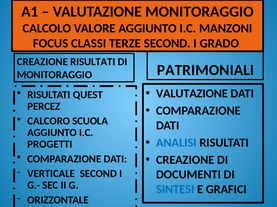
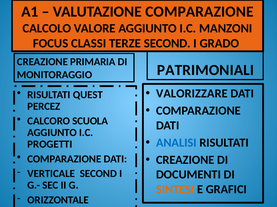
VALUTAZIONE MONITORAGGIO: MONITORAGGIO -> COMPARAZIONE (199, 12)
CREAZIONE RISULTATI: RISULTATI -> PRIMARIA (93, 62)
VALUTAZIONE: VALUTAZIONE -> VALORIZZARE (192, 94)
SINTESI colour: blue -> orange (175, 190)
